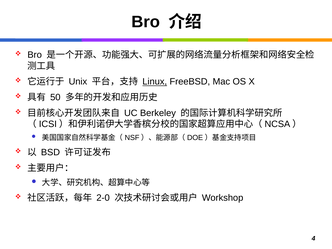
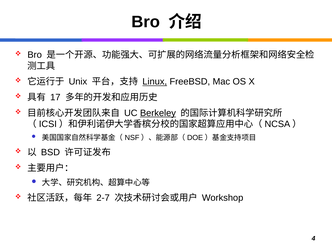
50: 50 -> 17 (55, 97)
Berkeley underline: none -> present (158, 113)
2-0: 2-0 -> 2-7 (103, 198)
